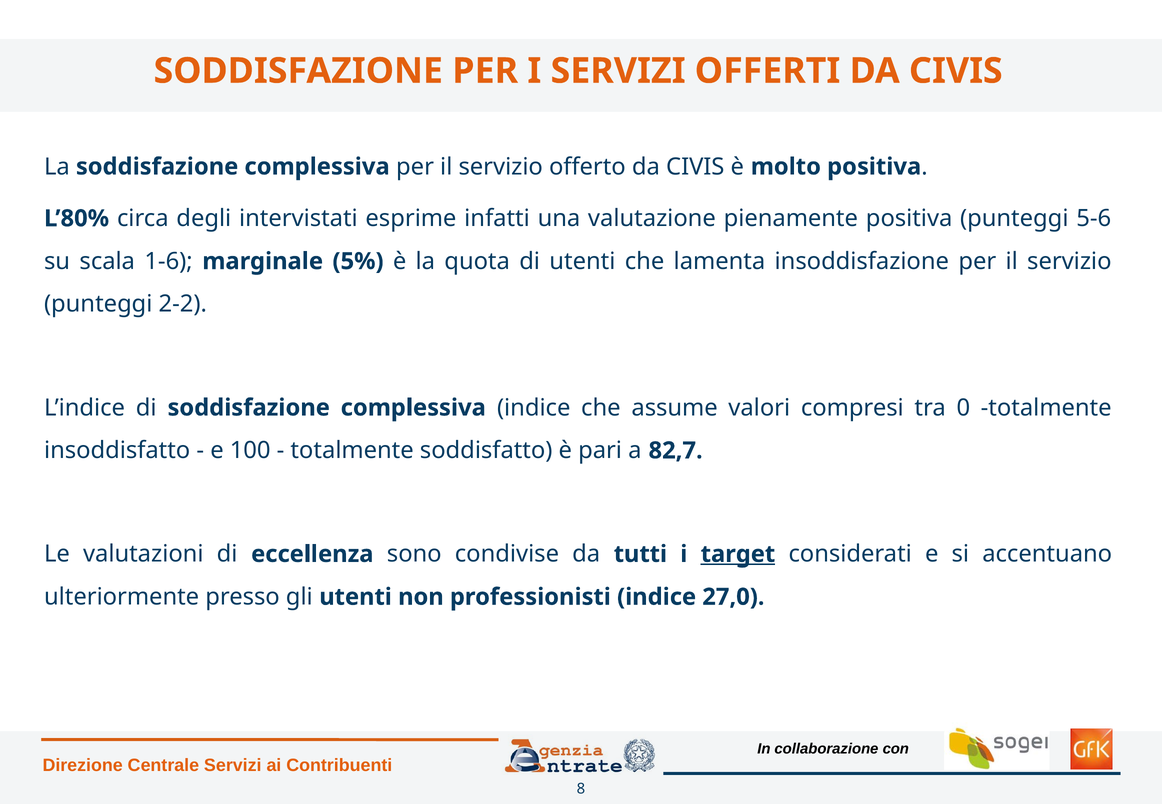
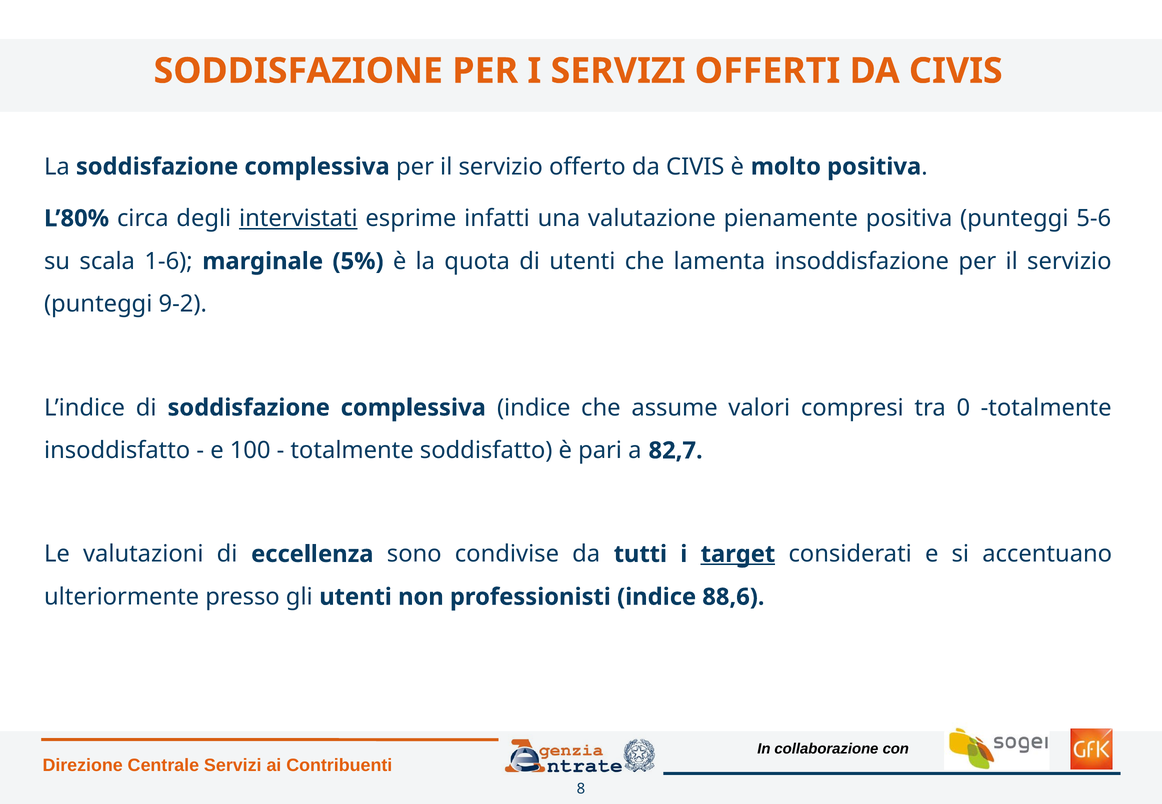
intervistati underline: none -> present (298, 219)
2-2: 2-2 -> 9-2 (183, 304)
27,0: 27,0 -> 88,6 (733, 597)
